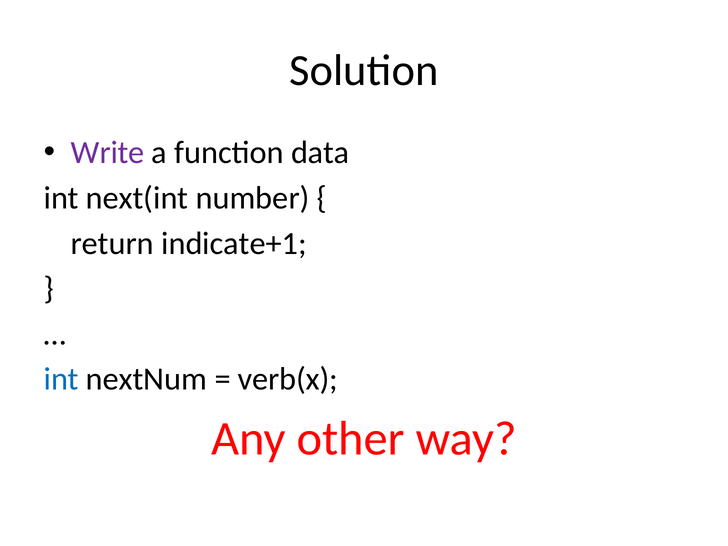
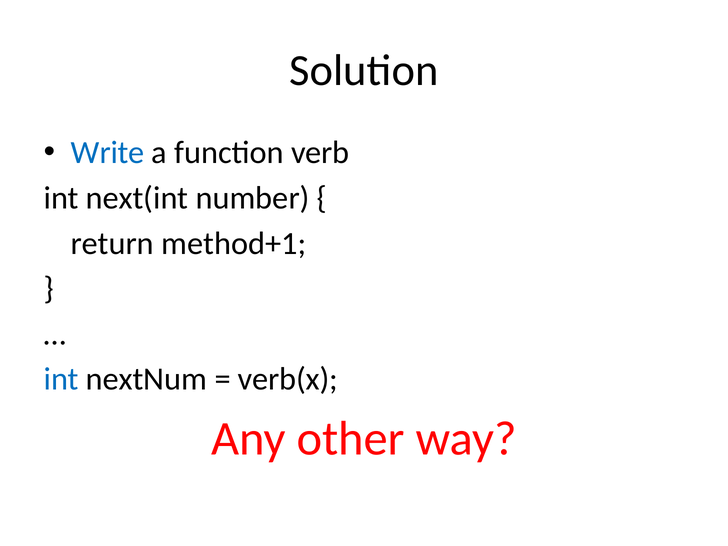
Write colour: purple -> blue (108, 153)
data: data -> verb (320, 153)
indicate+1: indicate+1 -> method+1 (234, 243)
